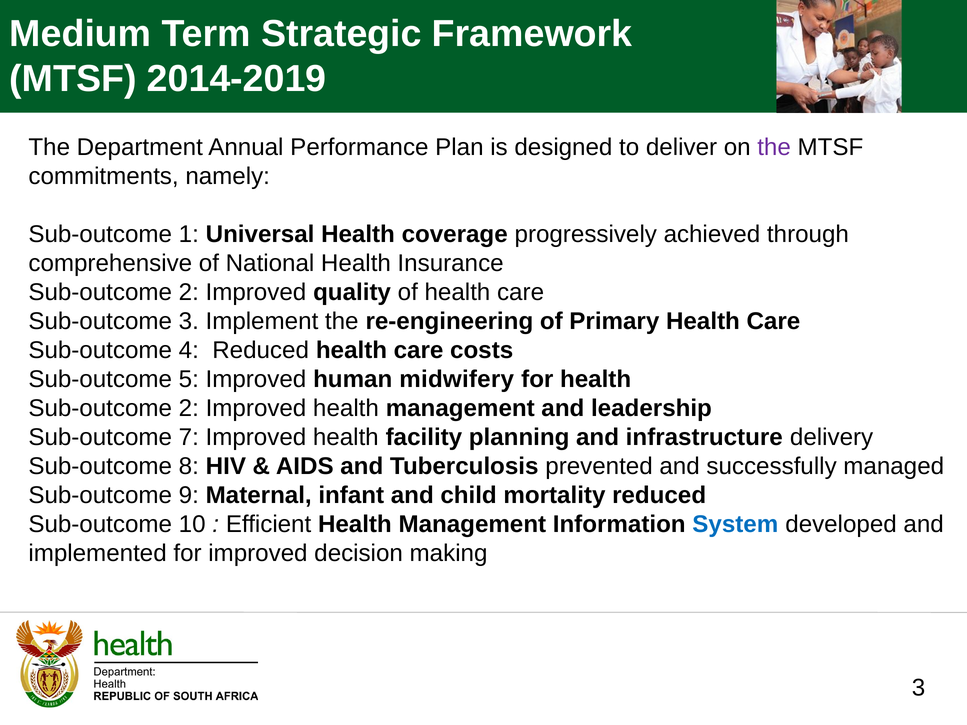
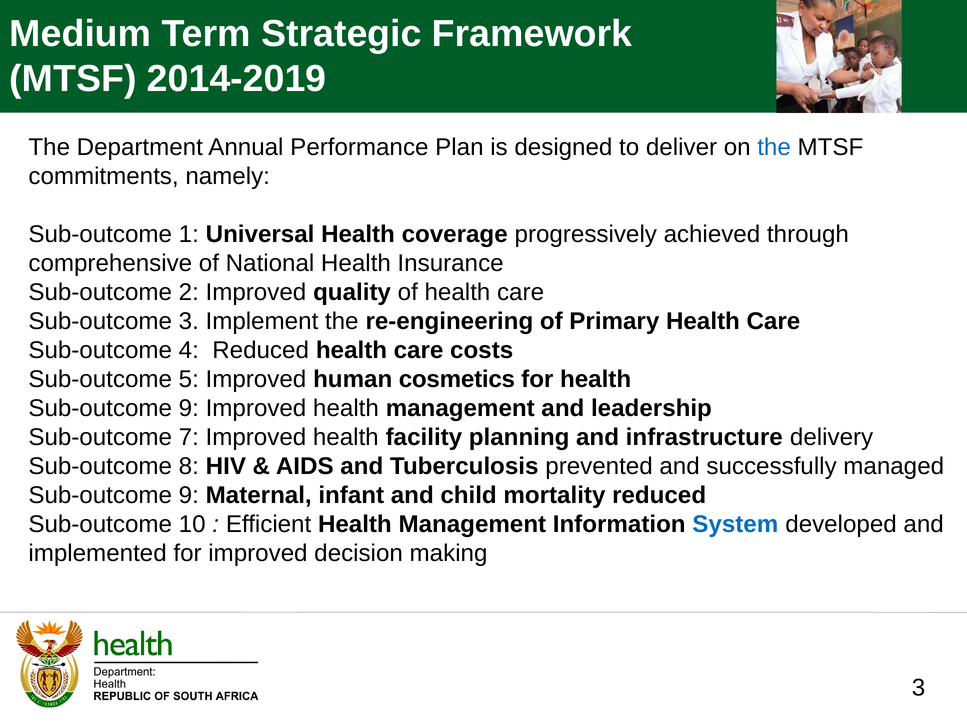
the colour: purple -> blue (774, 148)
midwifery: midwifery -> cosmetics (457, 380)
2: 2 -> 9 (189, 409)
